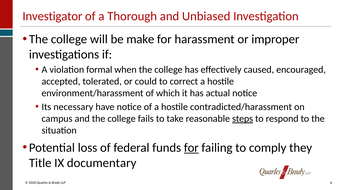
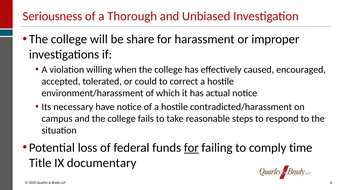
Investigator: Investigator -> Seriousness (52, 16)
make: make -> share (140, 39)
formal: formal -> willing (99, 70)
steps underline: present -> none (243, 119)
they: they -> time (301, 148)
